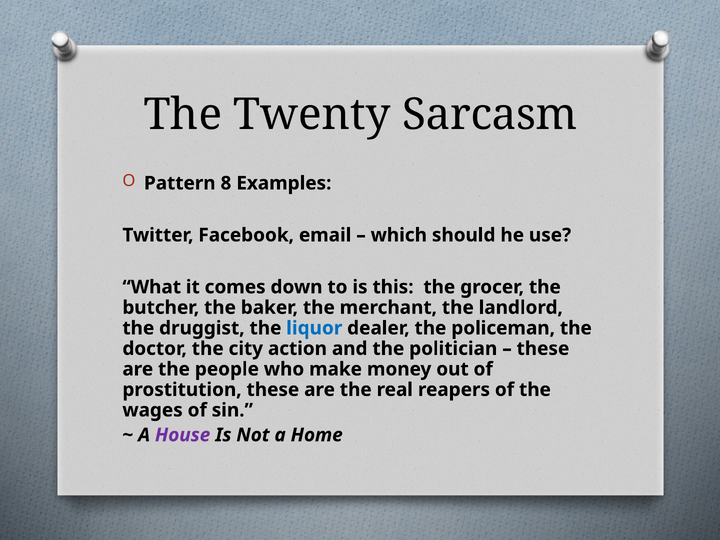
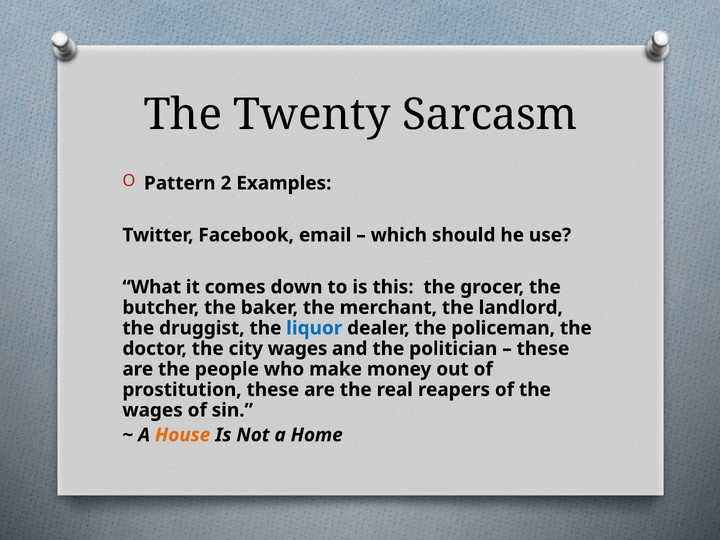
8: 8 -> 2 (226, 183)
city action: action -> wages (298, 349)
House colour: purple -> orange (183, 435)
